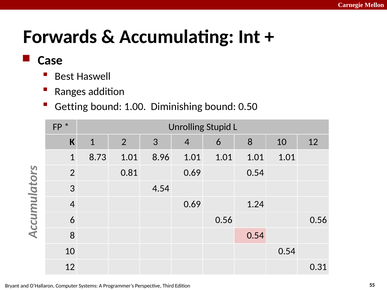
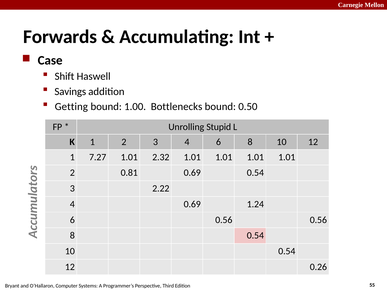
Best: Best -> Shift (64, 76)
Ranges: Ranges -> Savings (70, 92)
Diminishing: Diminishing -> Bottlenecks (177, 107)
8.73: 8.73 -> 7.27 (98, 157)
8.96: 8.96 -> 2.32 (161, 157)
4.54: 4.54 -> 2.22 (161, 189)
0.31: 0.31 -> 0.26 (318, 267)
